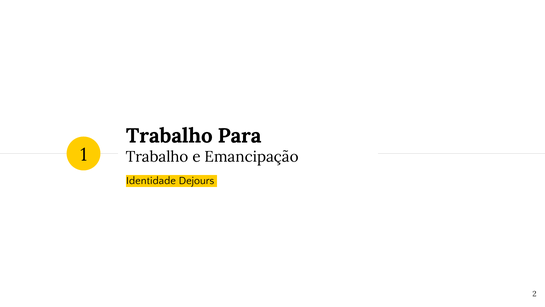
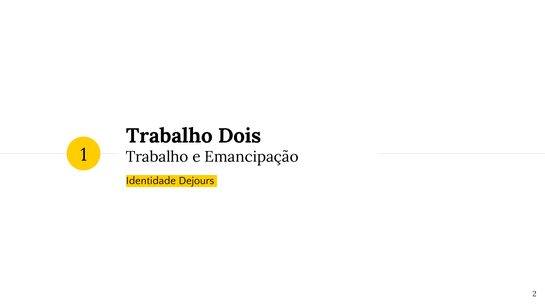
Para: Para -> Dois (240, 136)
